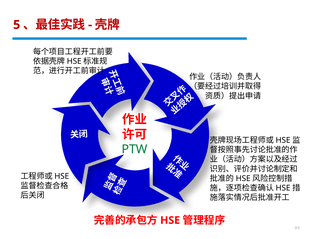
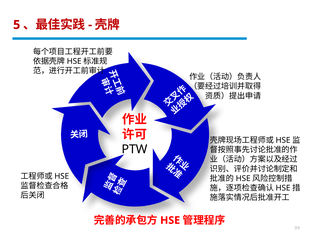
PTW colour: green -> black (135, 150)
